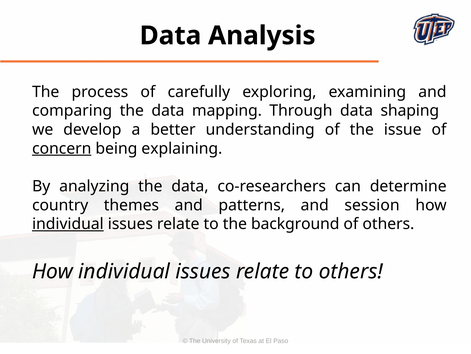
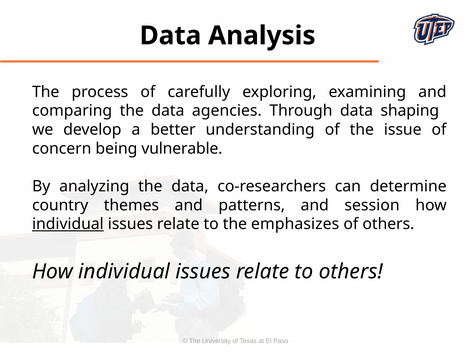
mapping: mapping -> agencies (227, 111)
concern underline: present -> none (62, 148)
explaining: explaining -> vulnerable (182, 148)
background: background -> emphasizes (295, 224)
